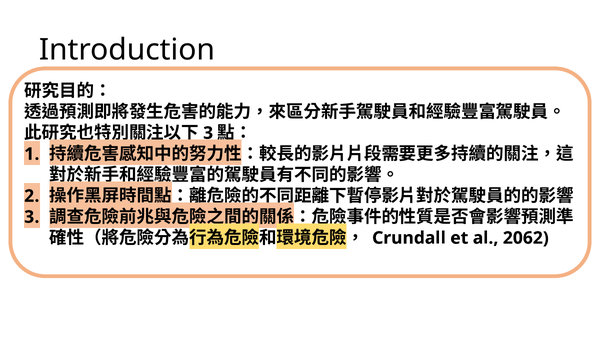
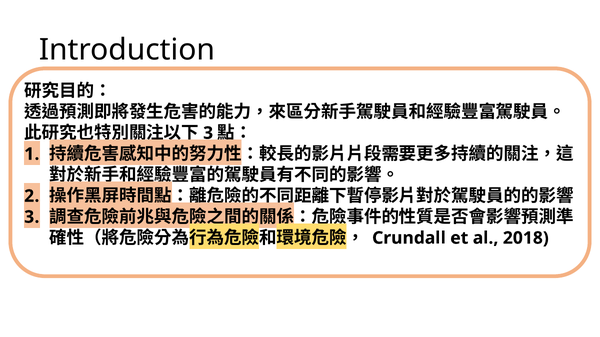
2062: 2062 -> 2018 (526, 238)
